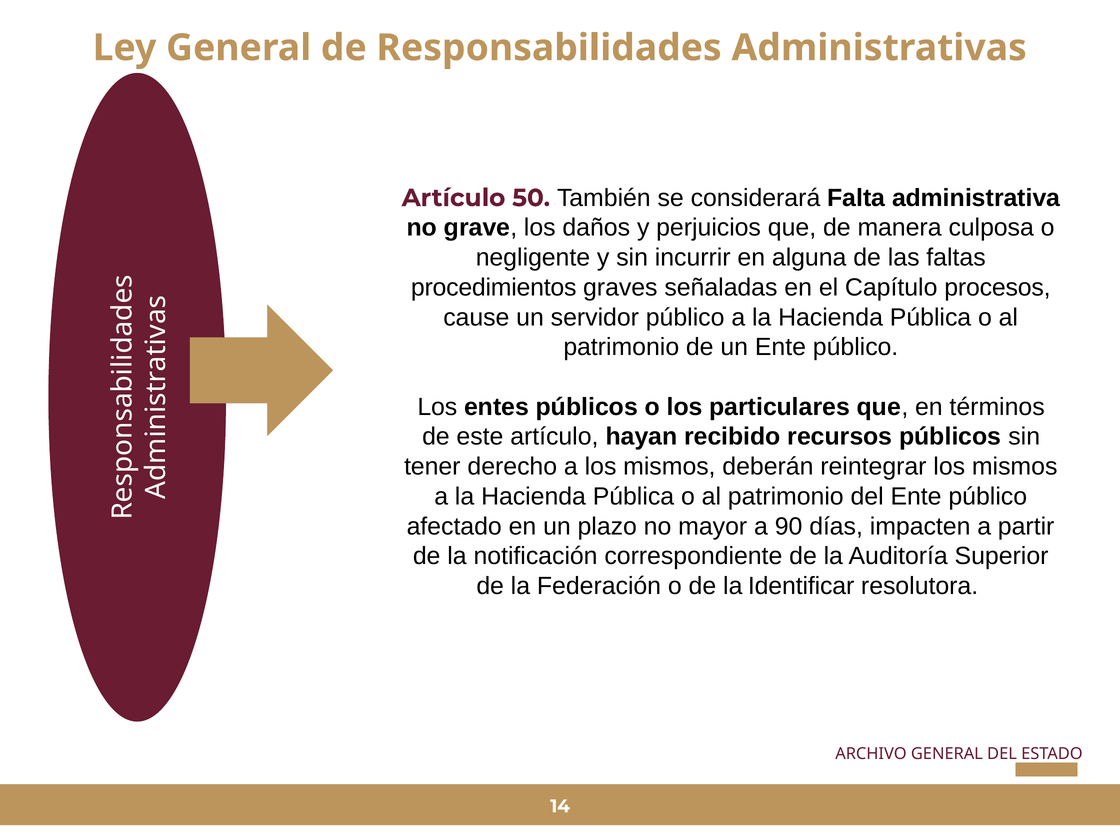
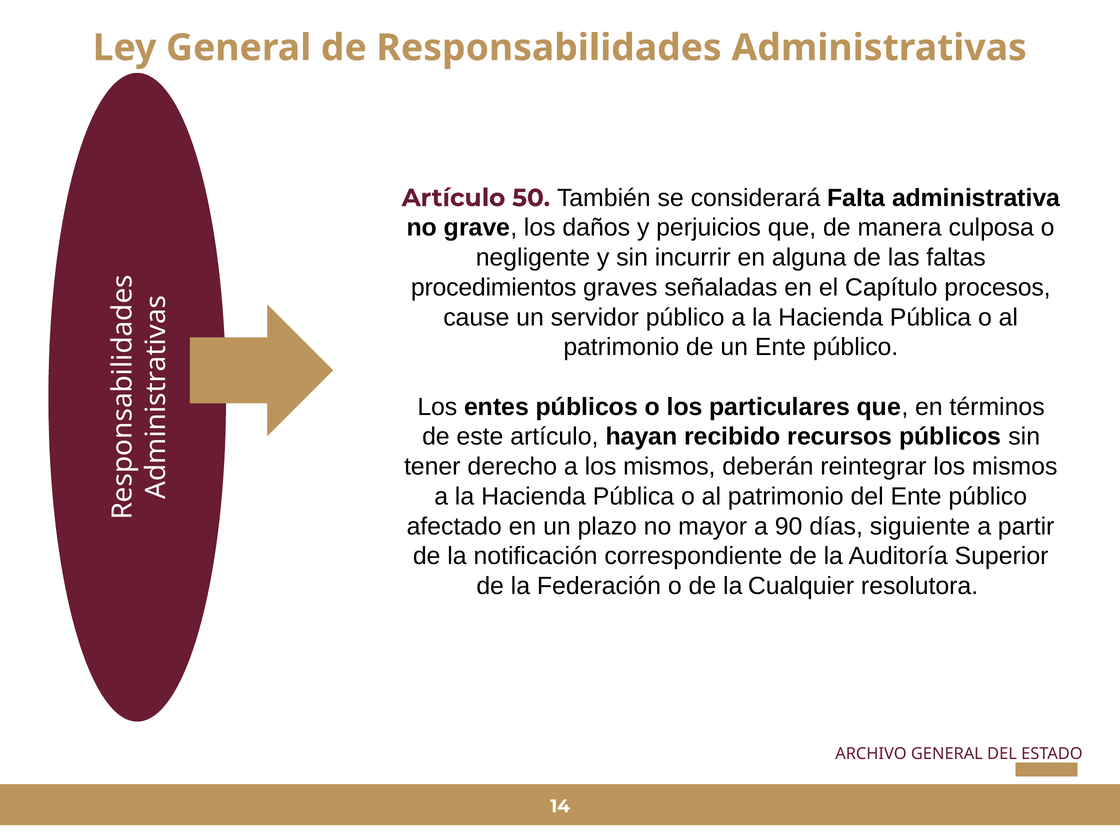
impacten: impacten -> siguiente (920, 526)
Identificar: Identificar -> Cualquier (801, 586)
